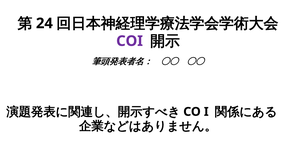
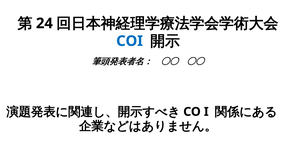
COI colour: purple -> blue (130, 41)
